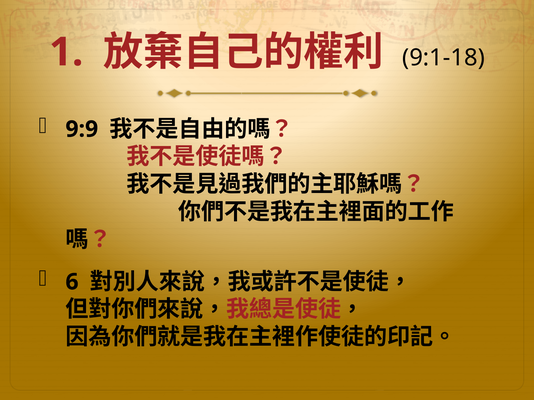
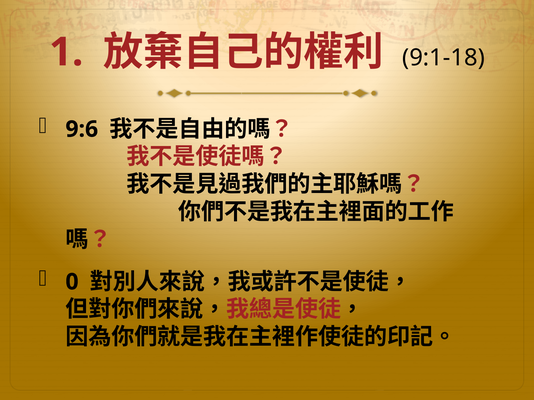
9:9: 9:9 -> 9:6 (82, 129)
6: 6 -> 0 (72, 282)
